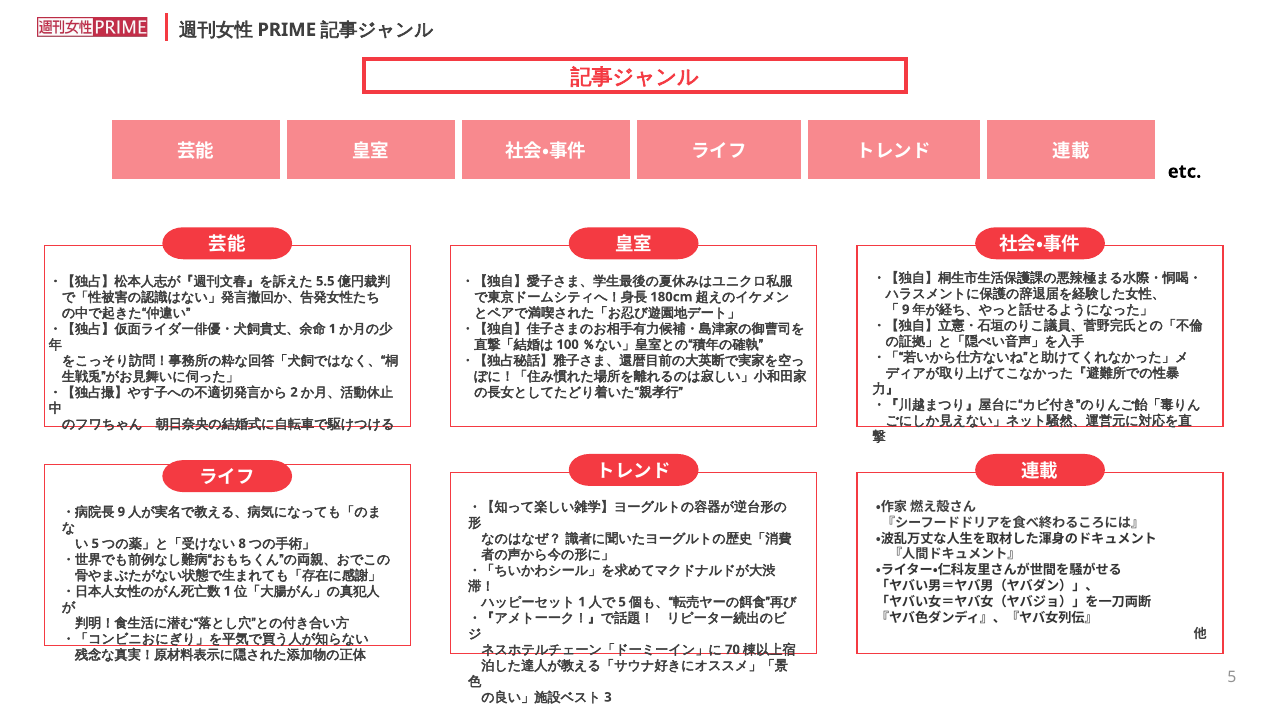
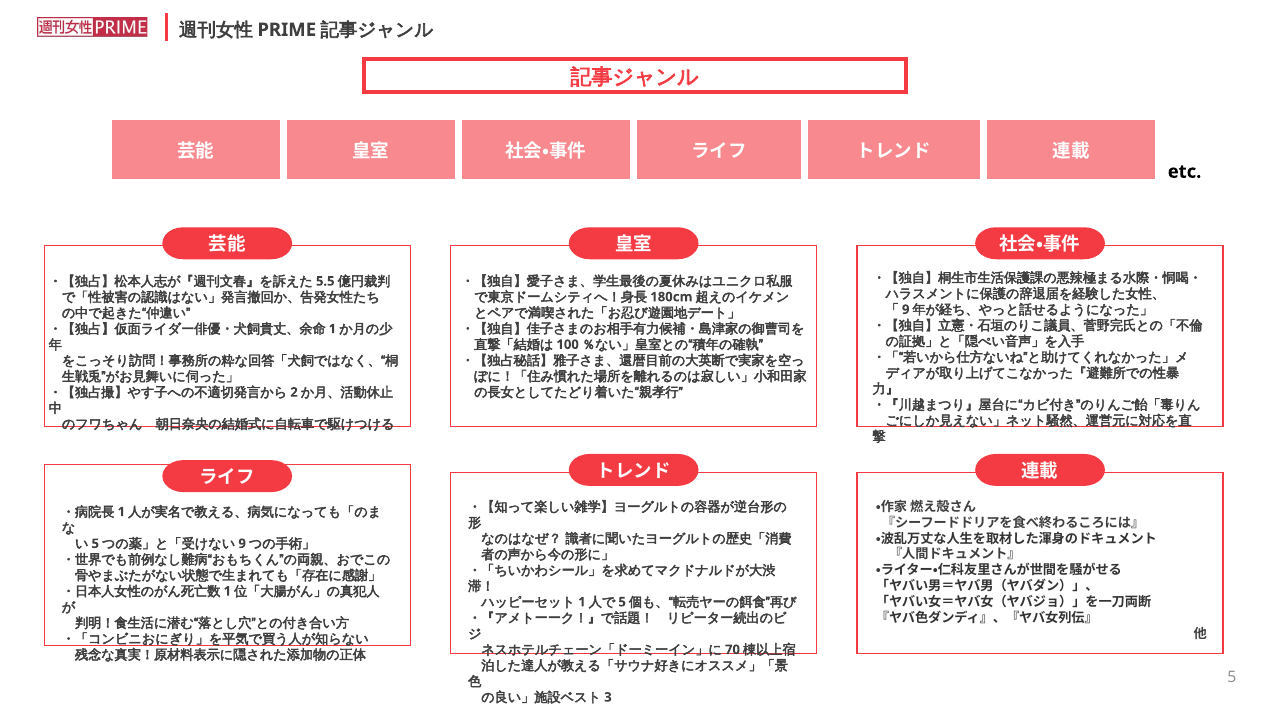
9: 9 -> 1 (121, 512)
8: 8 -> 9 (242, 543)
